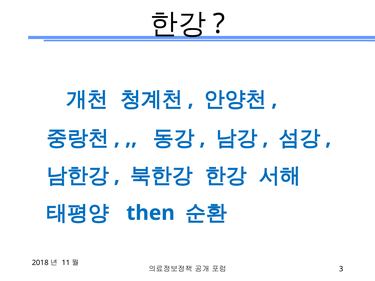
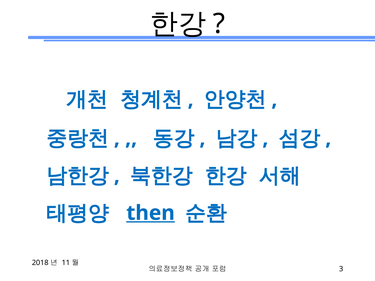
then underline: none -> present (151, 213)
